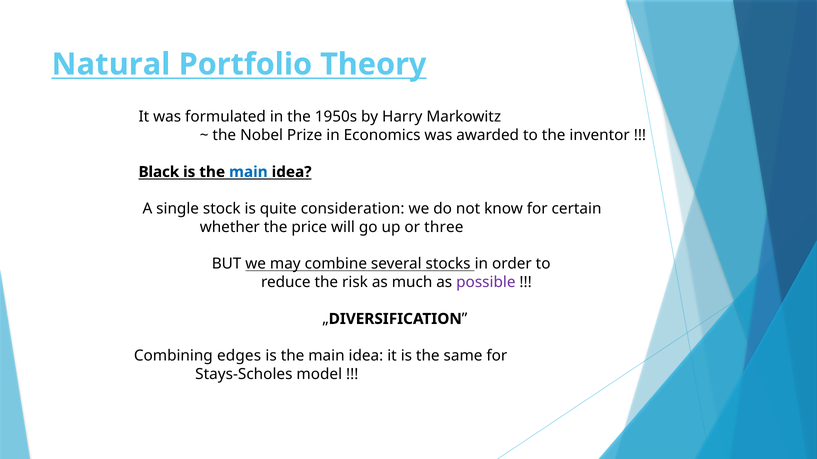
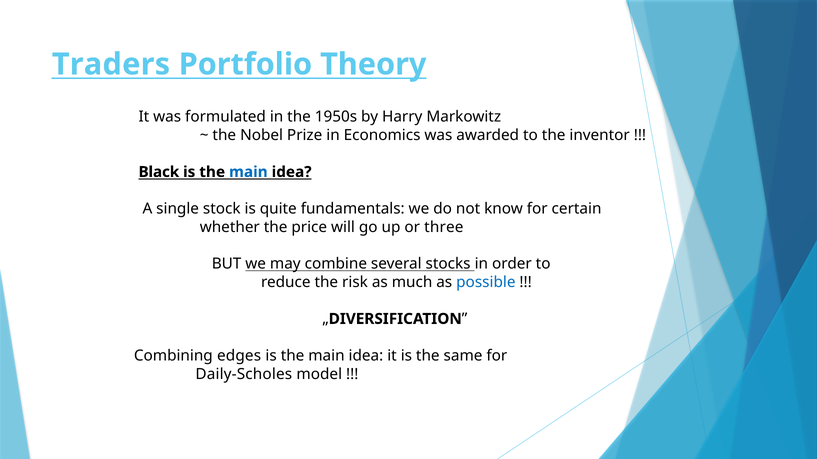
Natural: Natural -> Traders (111, 64)
consideration: consideration -> fundamentals (353, 209)
possible colour: purple -> blue (486, 282)
Stays-Scholes: Stays-Scholes -> Daily-Scholes (244, 374)
